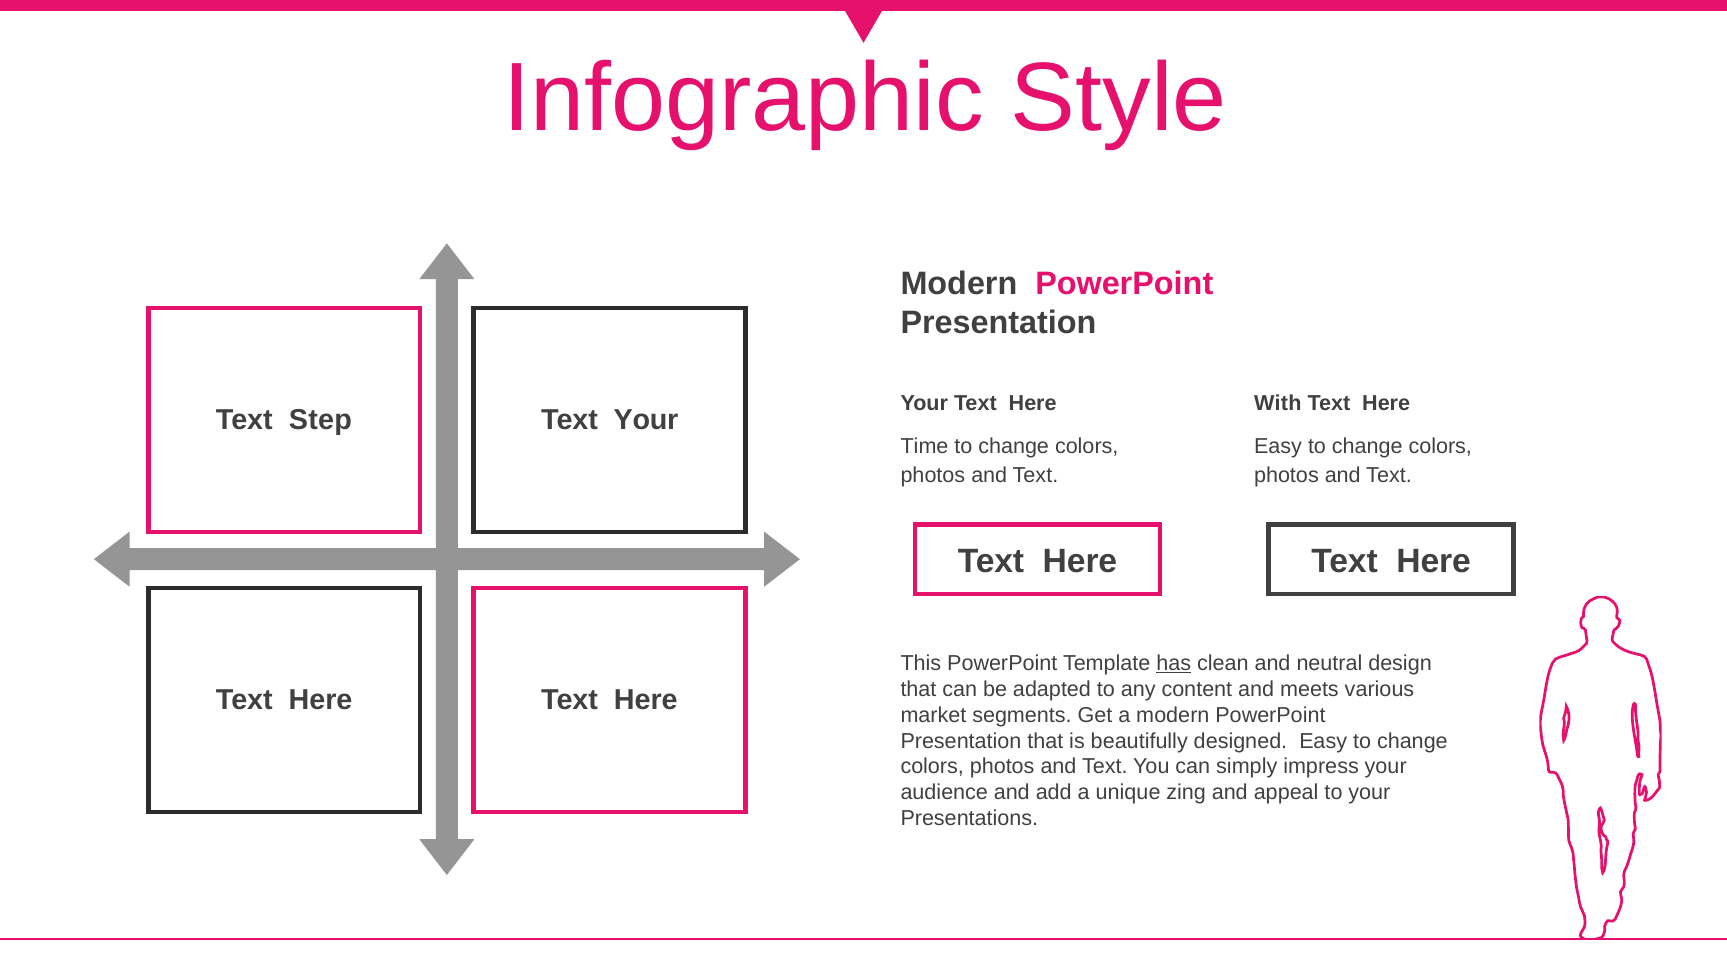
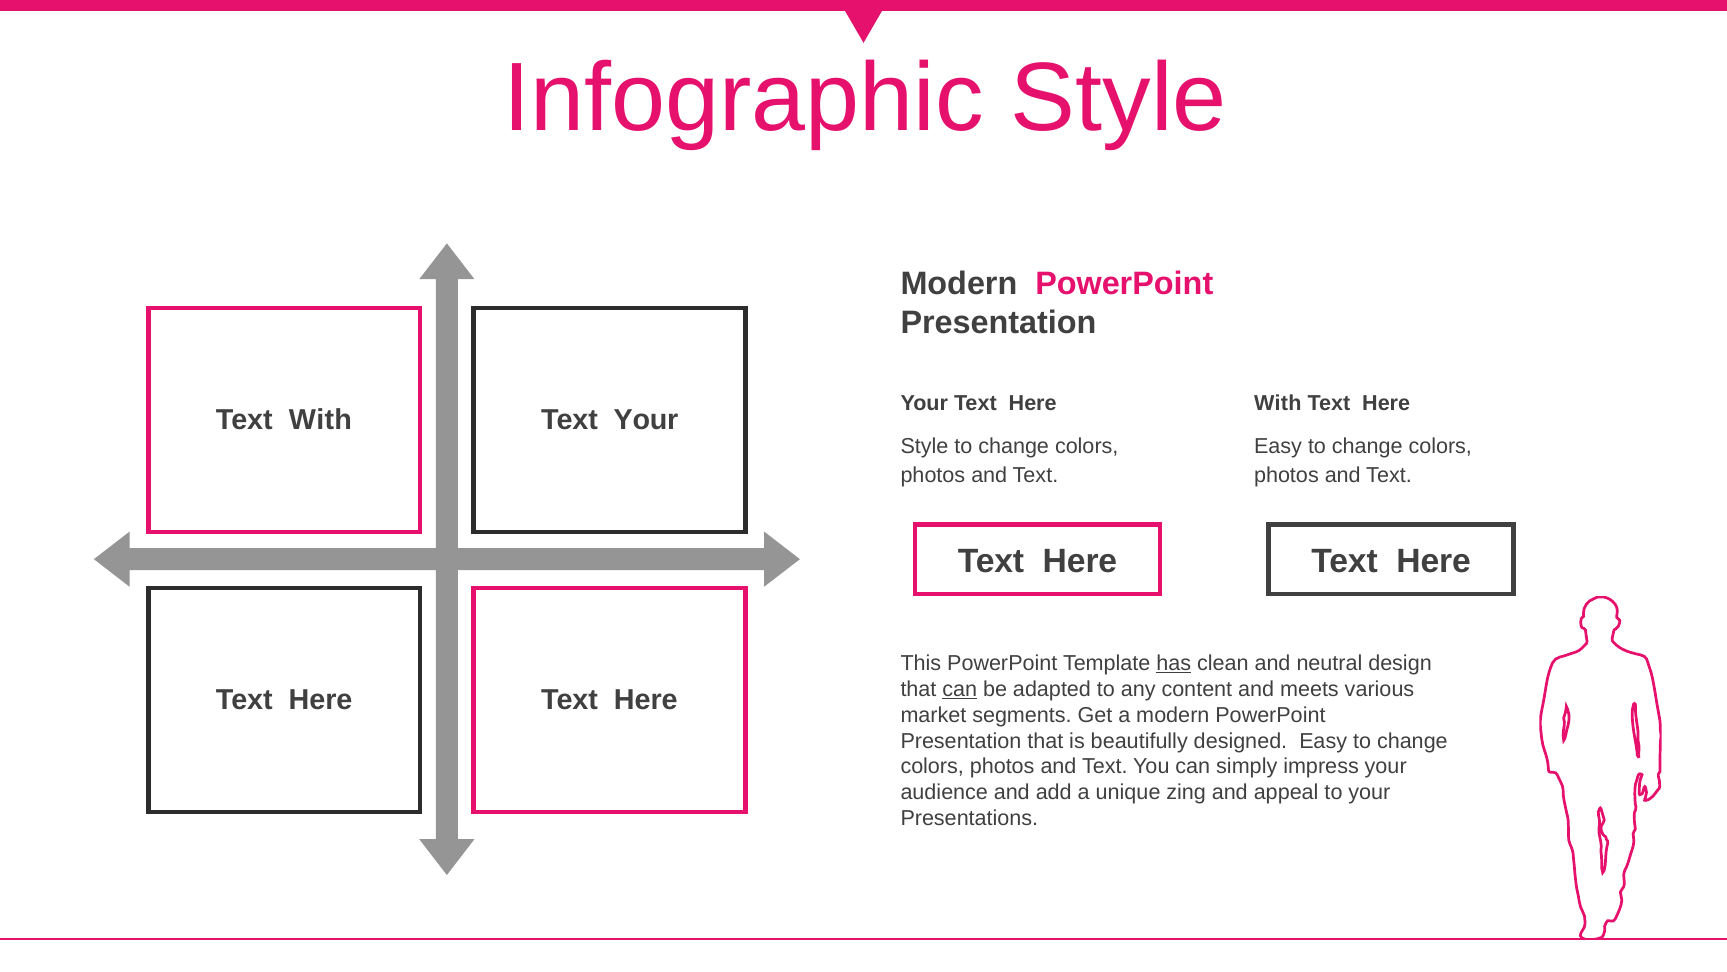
Step: Step -> With (320, 419)
Time: Time -> Style (925, 446)
can underline: none -> present (960, 689)
